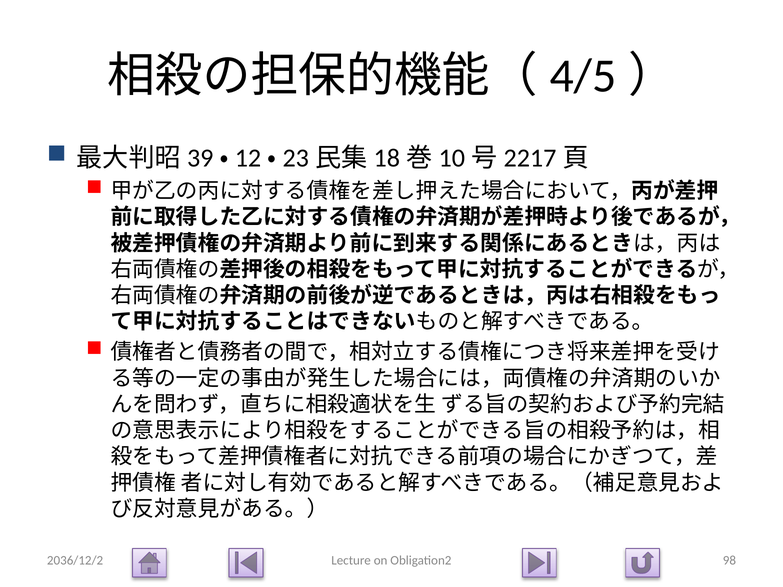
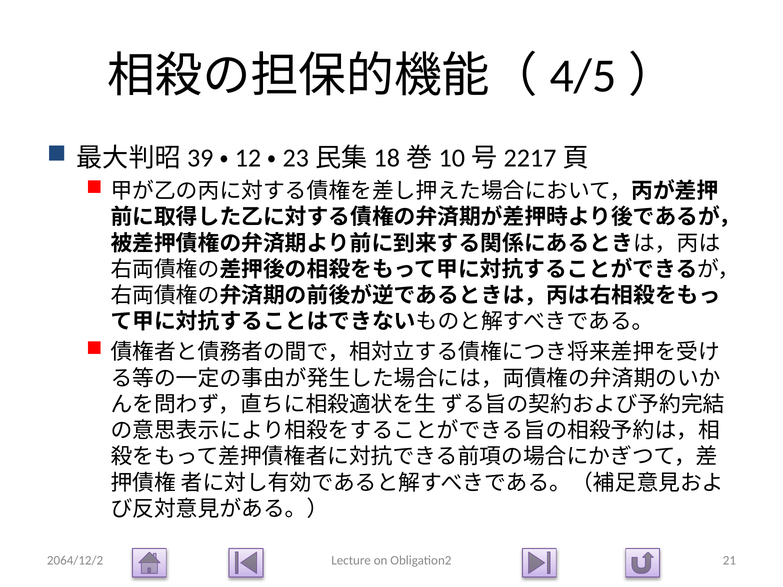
2036/12/2: 2036/12/2 -> 2064/12/2 (75, 561)
98: 98 -> 21 (729, 561)
